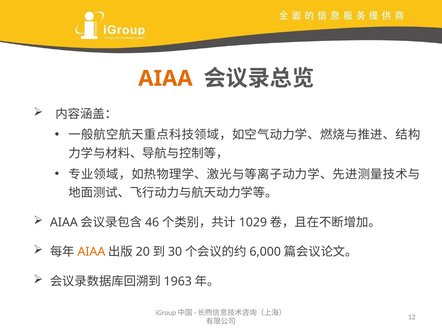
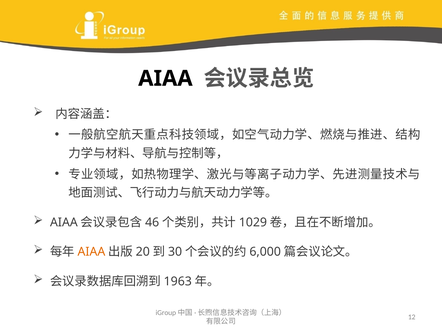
AIAA colour: orange -> black (165, 78)
